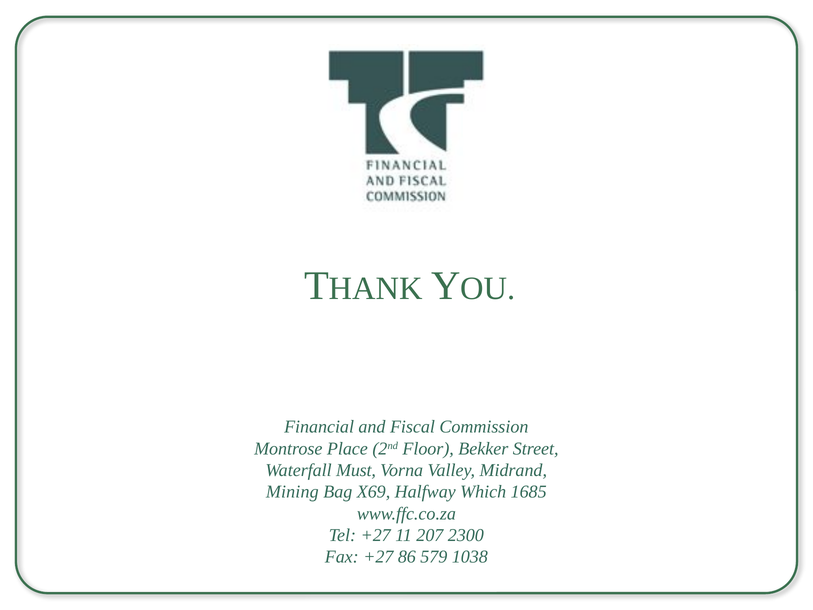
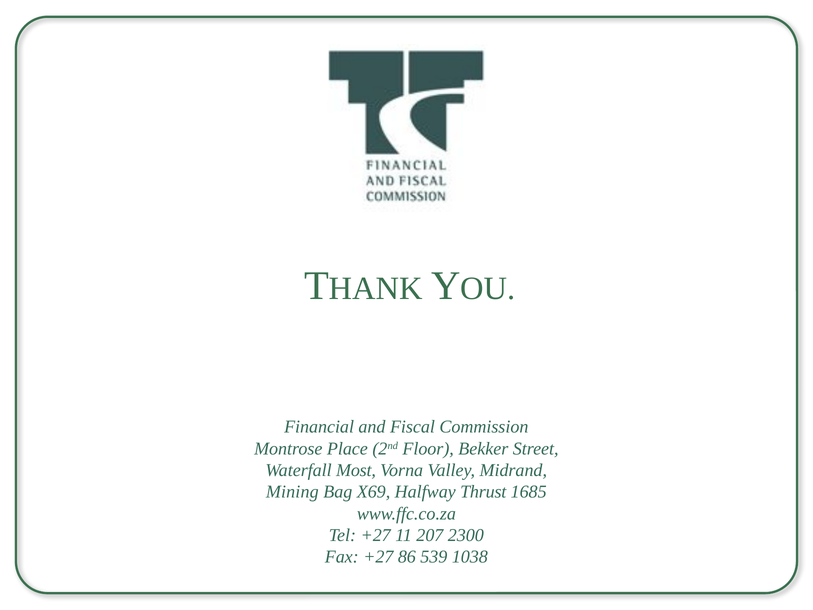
Must: Must -> Most (356, 470)
Which: Which -> Thrust (483, 492)
579: 579 -> 539 (434, 557)
